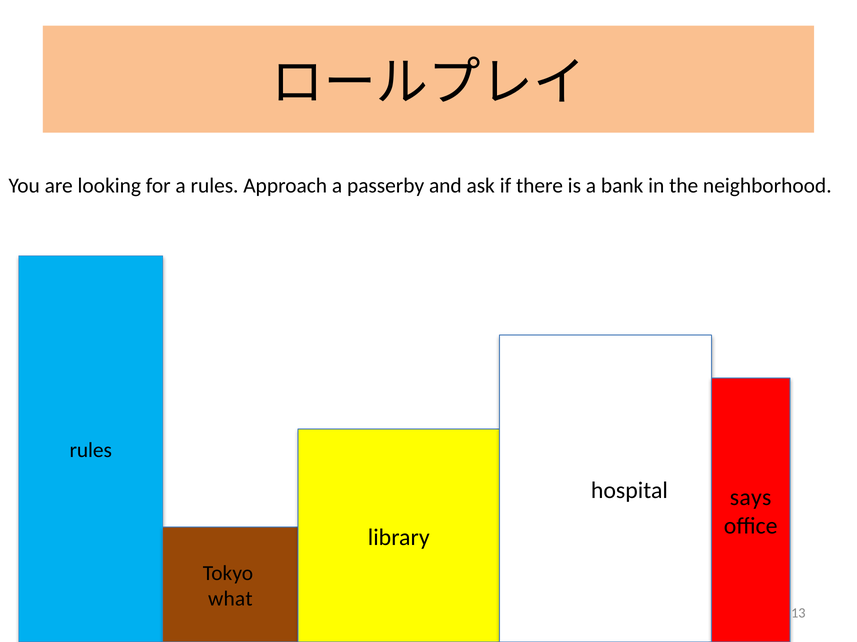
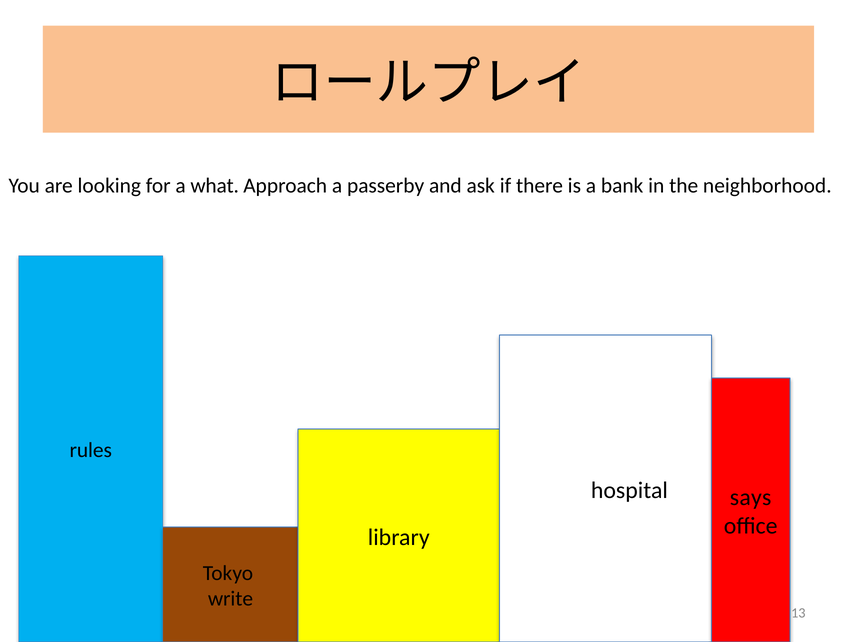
a rules: rules -> what (215, 186)
what: what -> write (230, 600)
